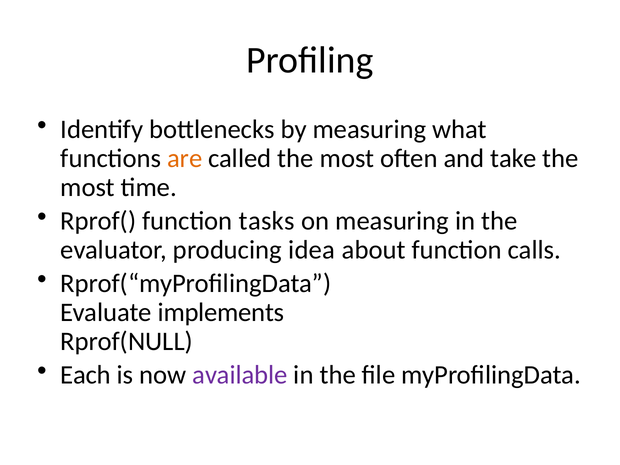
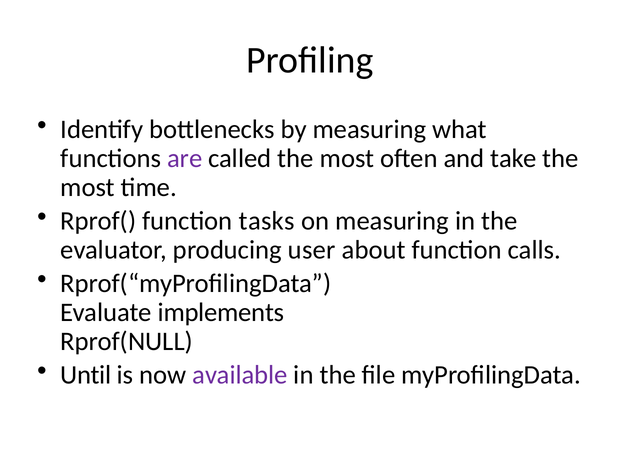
are colour: orange -> purple (185, 158)
idea: idea -> user (312, 250)
Each: Each -> Until (86, 375)
